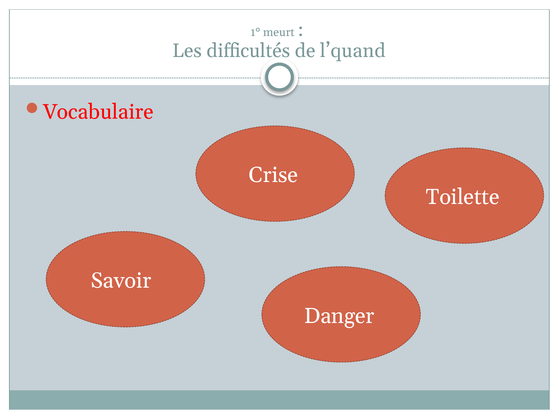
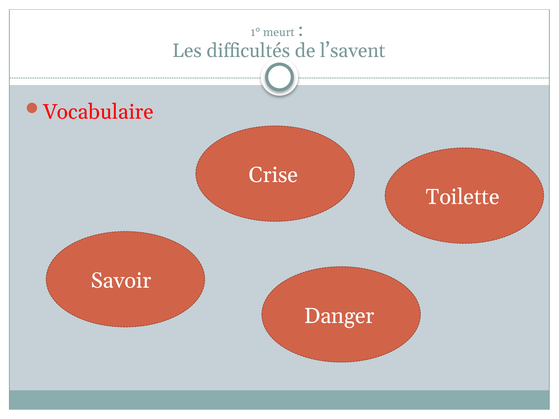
l’quand: l’quand -> l’savent (353, 51)
